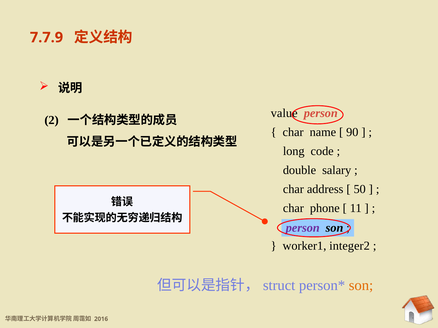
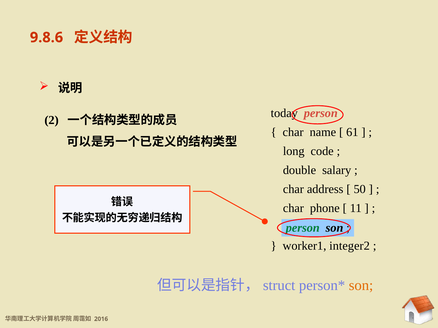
7.7.9: 7.7.9 -> 9.8.6 (46, 37)
value: value -> today (284, 113)
90: 90 -> 61 (352, 132)
person colour: purple -> green (303, 228)
